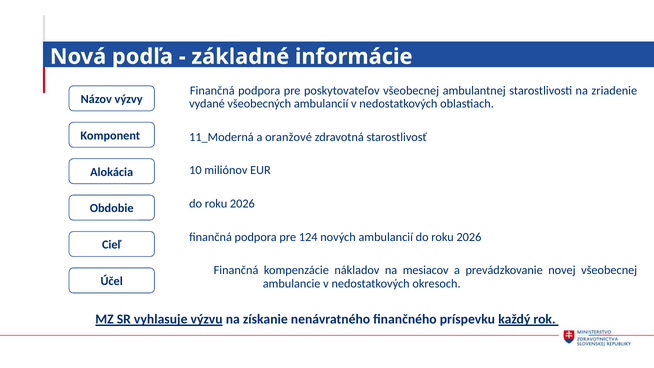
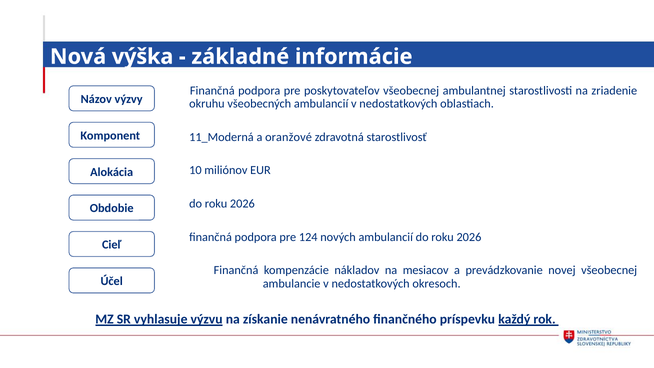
podľa: podľa -> výška (143, 57)
vydané: vydané -> okruhu (207, 104)
